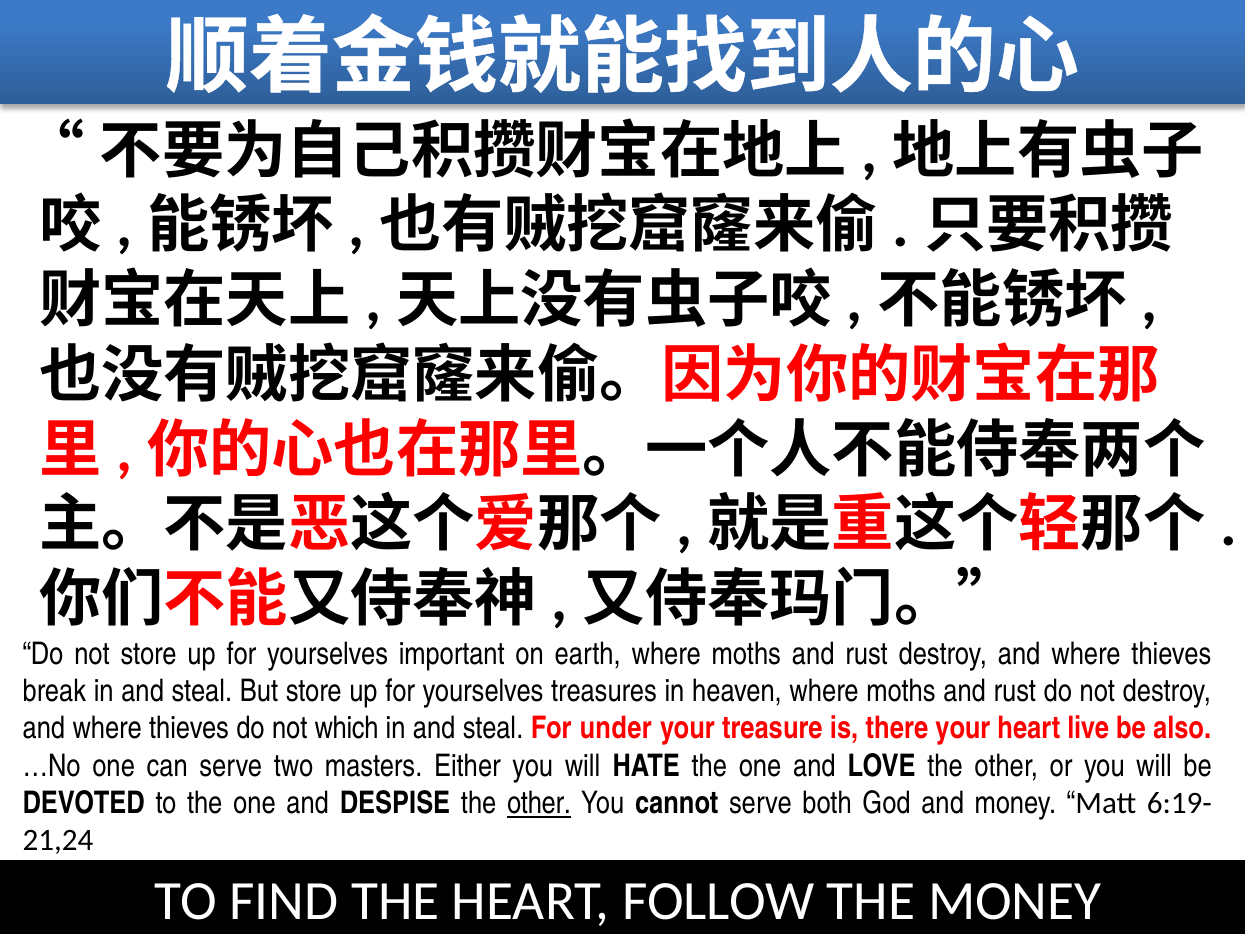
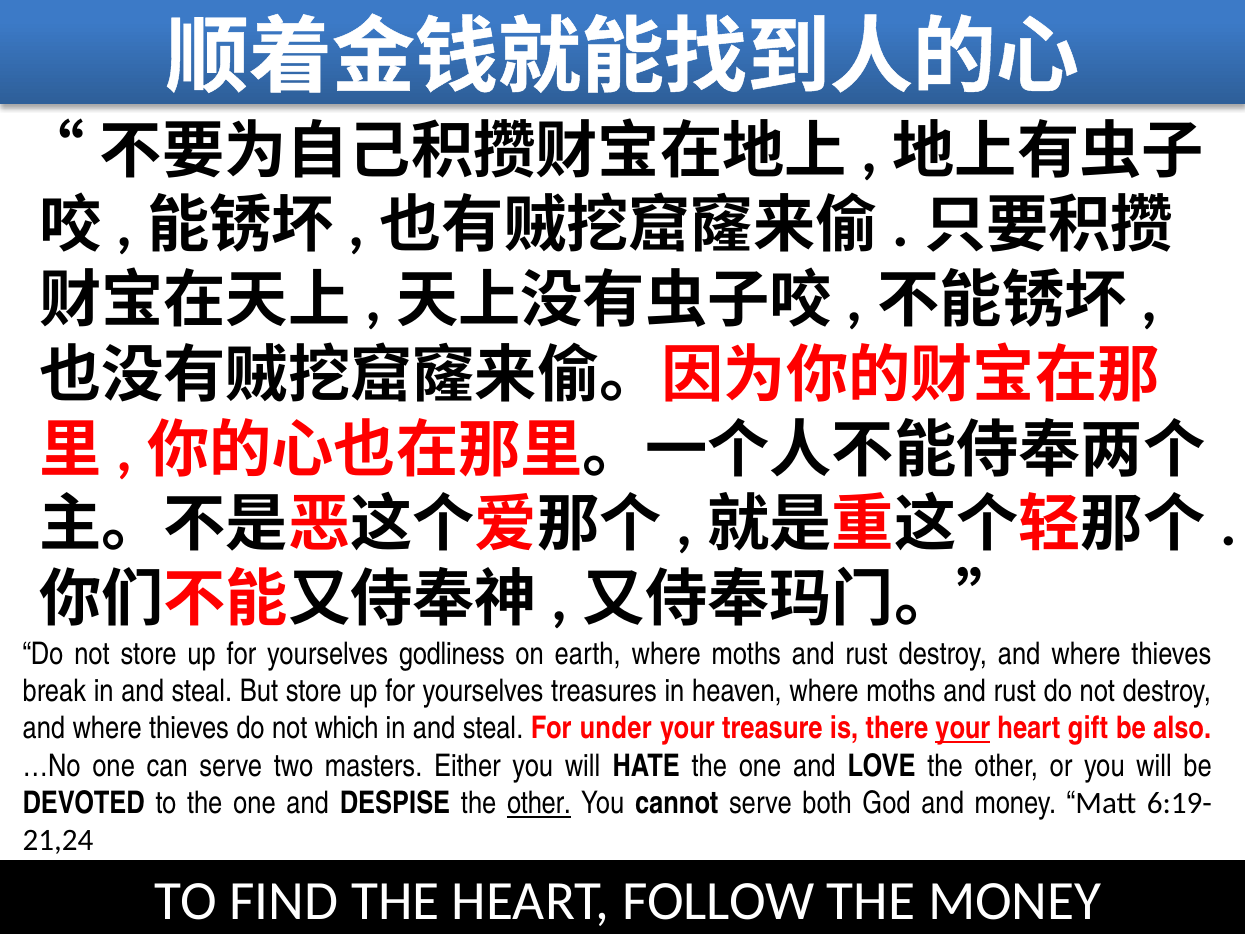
important: important -> godliness (452, 654)
your underline: none -> present (963, 728)
live: live -> gift (1088, 728)
